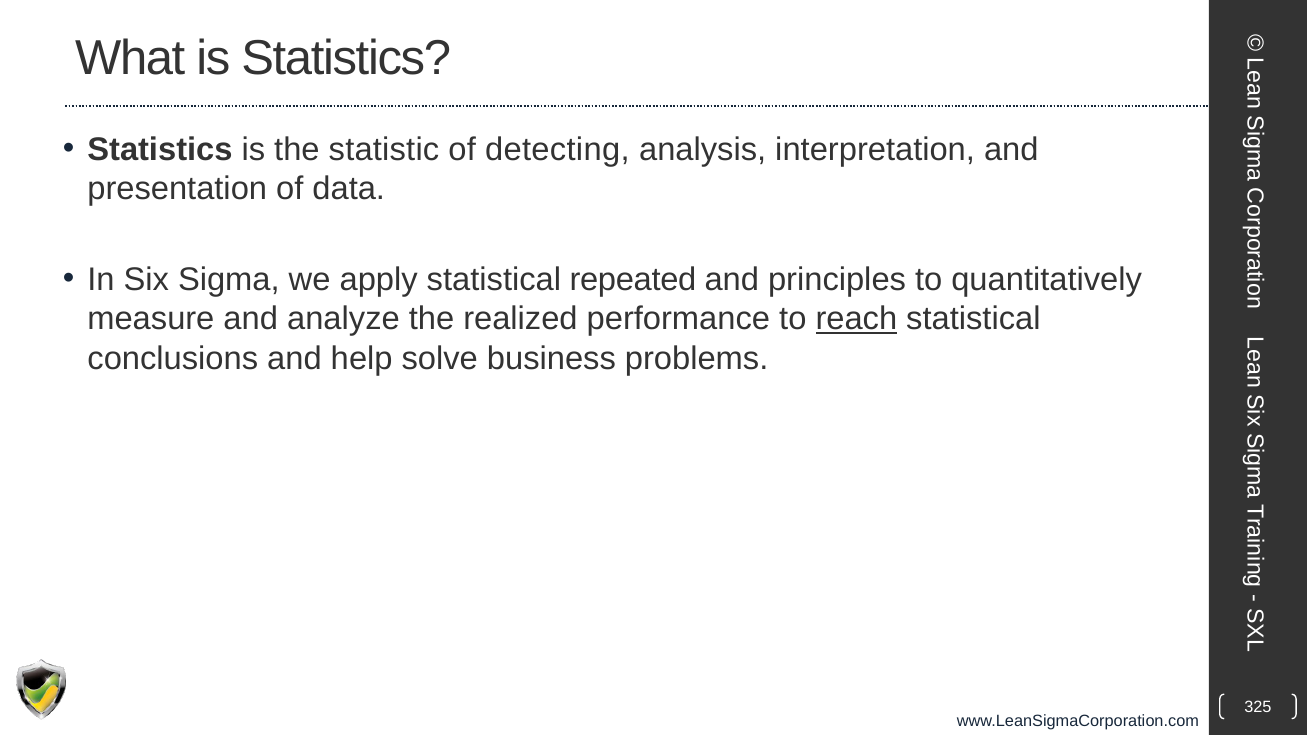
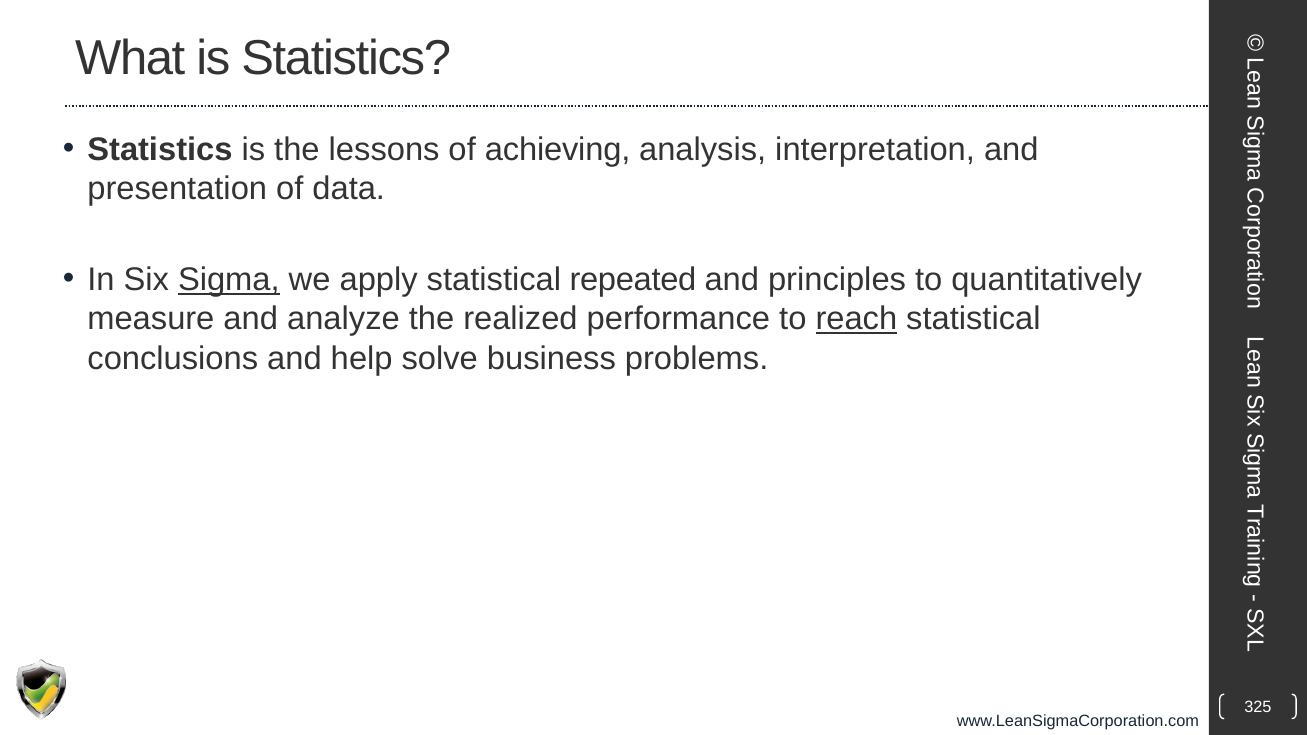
statistic: statistic -> lessons (384, 149)
detecting: detecting -> achieving (558, 149)
Sigma underline: none -> present (229, 280)
